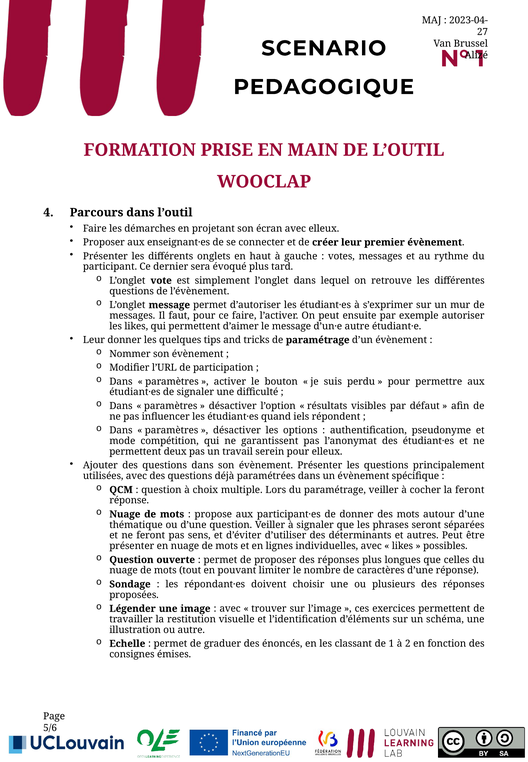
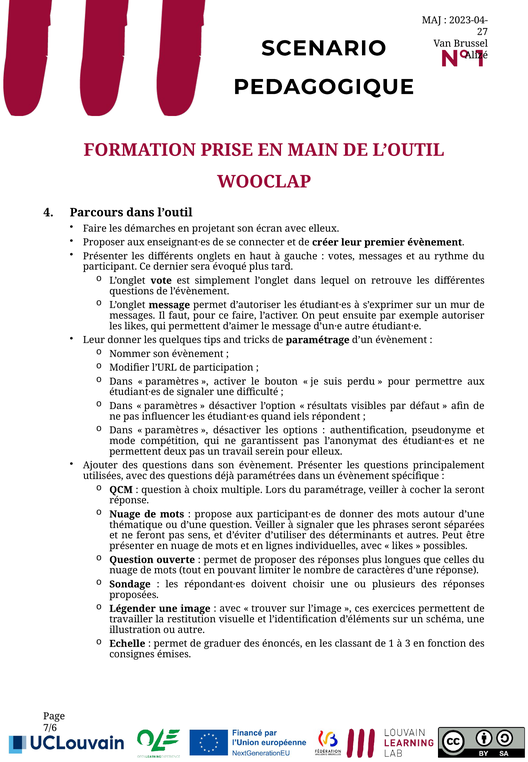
la feront: feront -> seront (470, 490)
2: 2 -> 3 (408, 644)
5/6: 5/6 -> 7/6 (50, 729)
